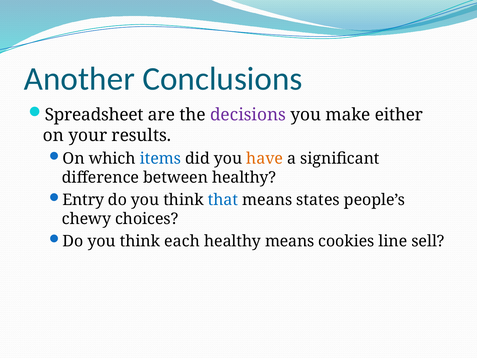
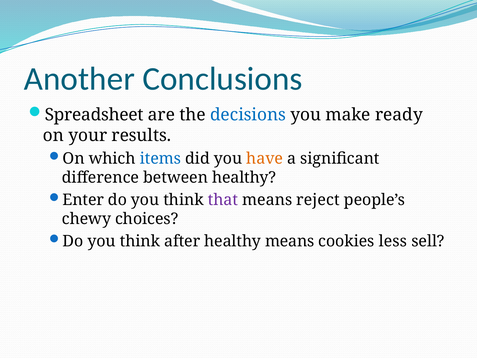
decisions colour: purple -> blue (248, 115)
either: either -> ready (399, 115)
Entry: Entry -> Enter (83, 200)
that colour: blue -> purple (223, 200)
states: states -> reject (318, 200)
each: each -> after (182, 241)
line: line -> less (393, 241)
